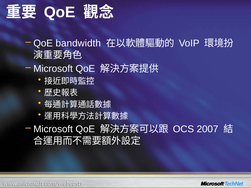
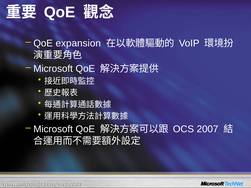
bandwidth: bandwidth -> expansion (78, 43)
